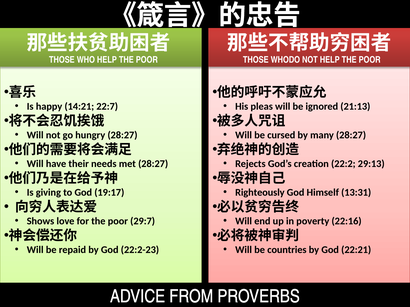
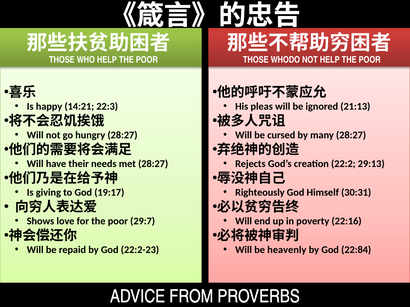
22:7: 22:7 -> 22:3 (107, 107)
13:31: 13:31 -> 30:31 (356, 193)
countries: countries -> heavenly (287, 250)
22:21: 22:21 -> 22:84 (356, 250)
